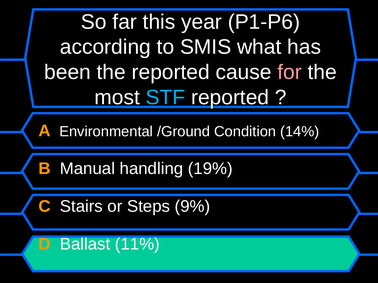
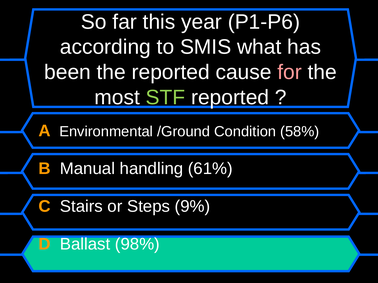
STF colour: light blue -> light green (165, 98)
14%: 14% -> 58% (300, 132)
19%: 19% -> 61% (210, 169)
11%: 11% -> 98% (137, 244)
